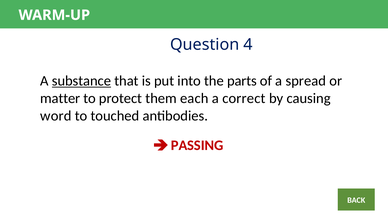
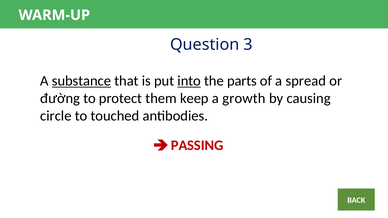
4: 4 -> 3 (248, 45)
into underline: none -> present (189, 81)
matter: matter -> đường (60, 98)
each: each -> keep (194, 98)
correct: correct -> growth (244, 98)
word: word -> circle (56, 116)
